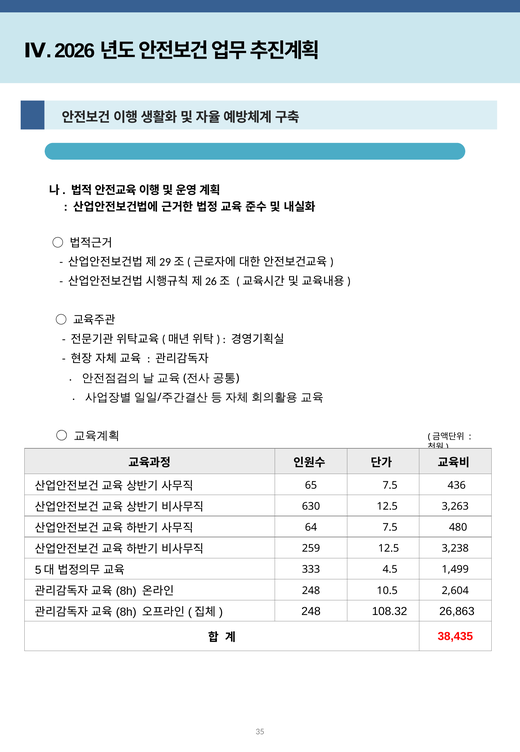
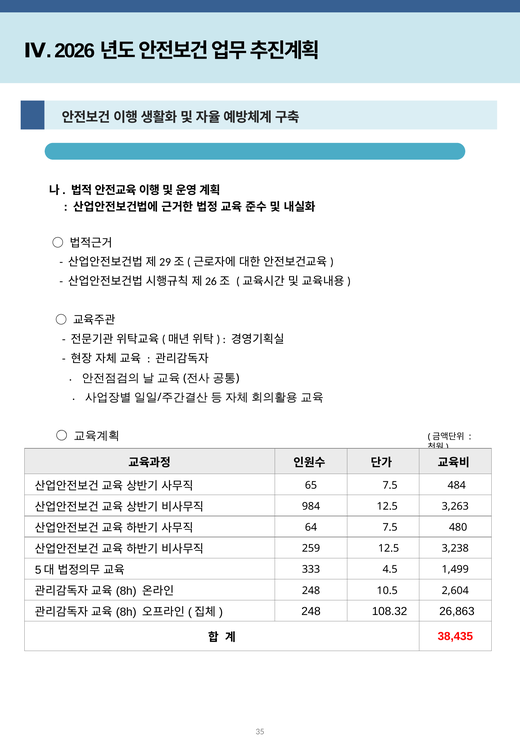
436: 436 -> 484 (457, 485)
630: 630 -> 984 (311, 506)
